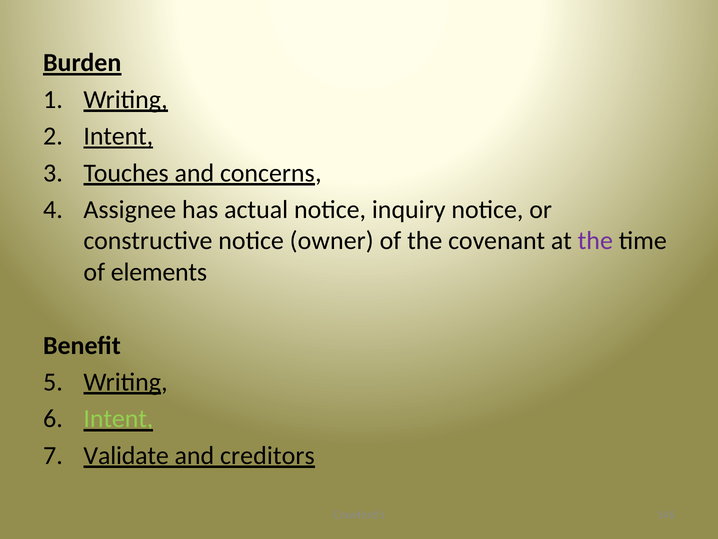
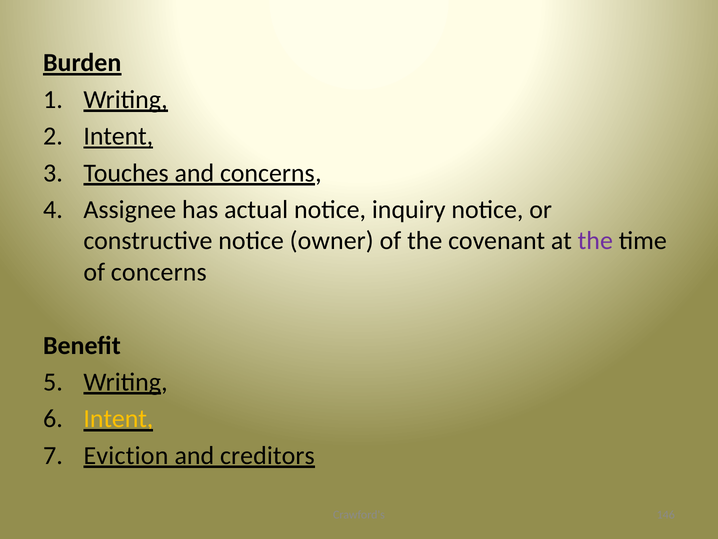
of elements: elements -> concerns (159, 272)
Intent colour: light green -> yellow (118, 419)
Validate: Validate -> Eviction (126, 455)
